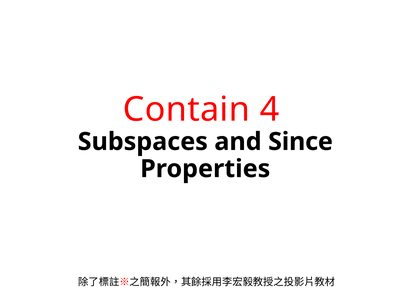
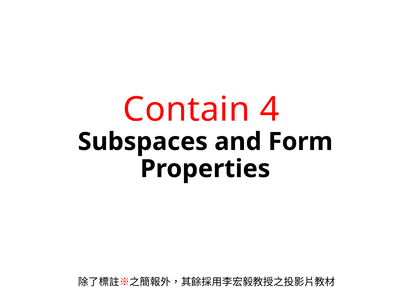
Since: Since -> Form (300, 142)
